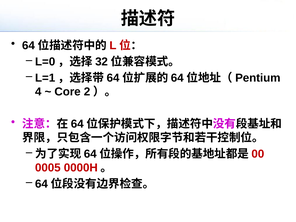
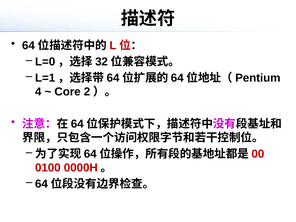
0005: 0005 -> 0100 (48, 168)
